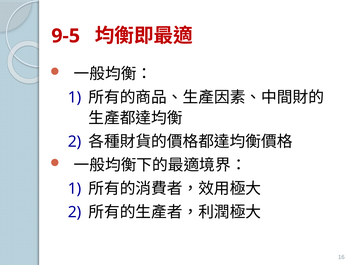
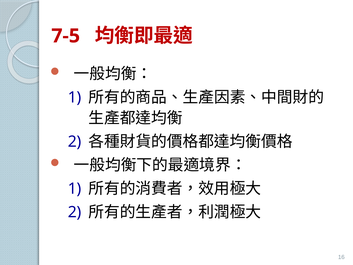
9-5: 9-5 -> 7-5 (66, 36)
